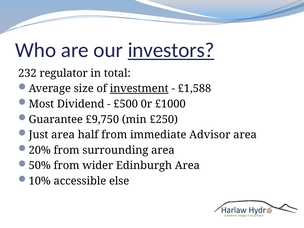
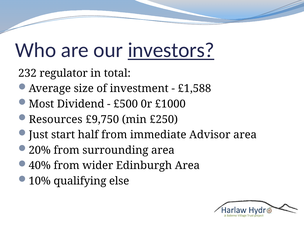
investment underline: present -> none (139, 89)
Guarantee: Guarantee -> Resources (56, 119)
Just area: area -> start (63, 135)
50%: 50% -> 40% (40, 166)
accessible: accessible -> qualifying (80, 181)
